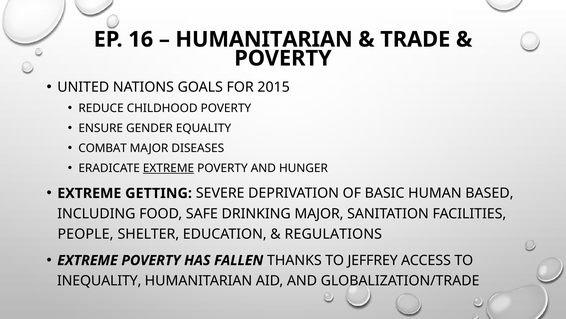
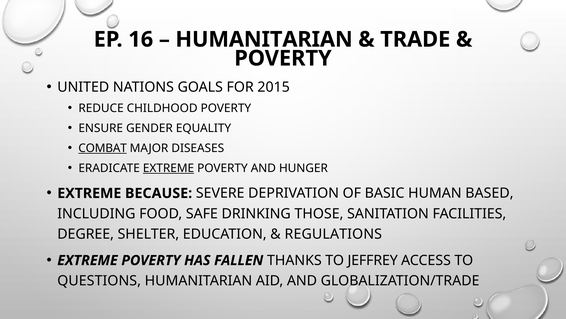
COMBAT underline: none -> present (103, 148)
GETTING: GETTING -> BECAUSE (159, 193)
DRINKING MAJOR: MAJOR -> THOSE (319, 213)
PEOPLE: PEOPLE -> DEGREE (86, 234)
INEQUALITY: INEQUALITY -> QUESTIONS (99, 280)
